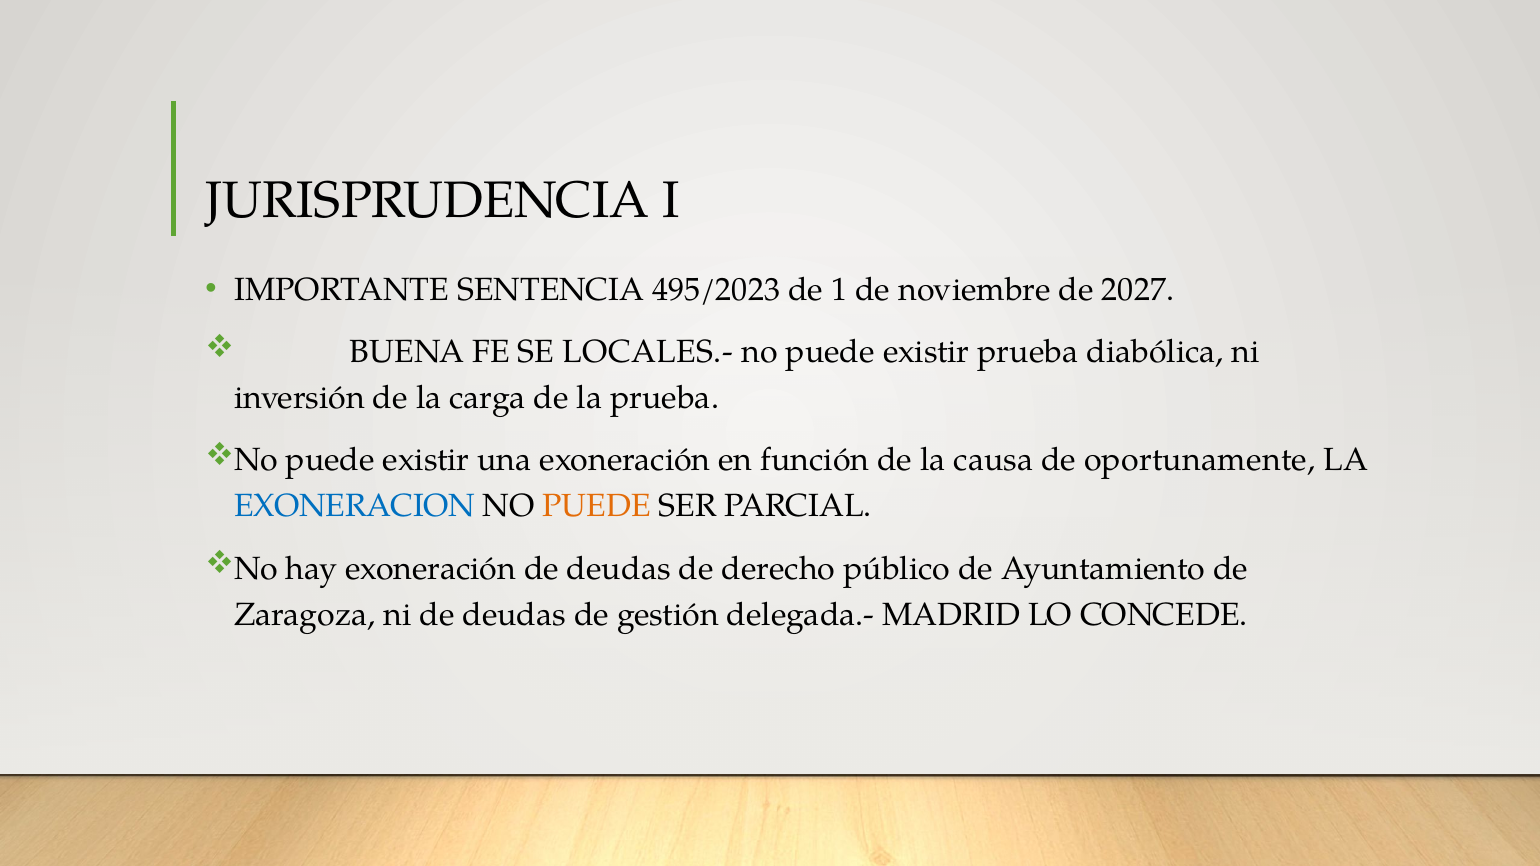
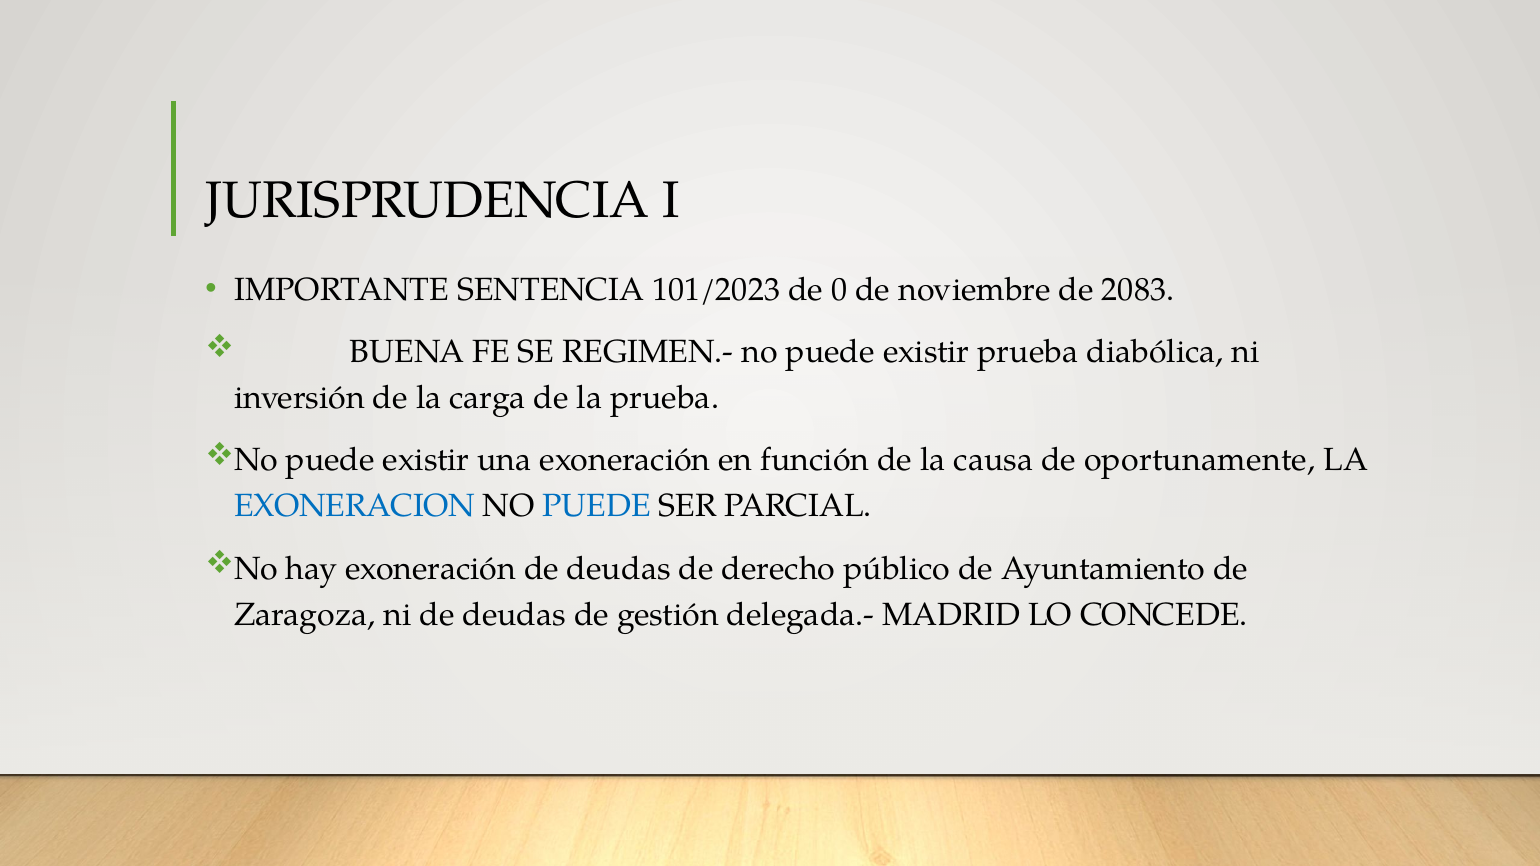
495/2023: 495/2023 -> 101/2023 (716, 290)
1: 1 -> 0 (839, 290)
2027: 2027 -> 2083 (1138, 290)
LOCALES.-: LOCALES.- -> REGIMEN.- (648, 352)
PUEDE colour: orange -> blue (597, 506)
